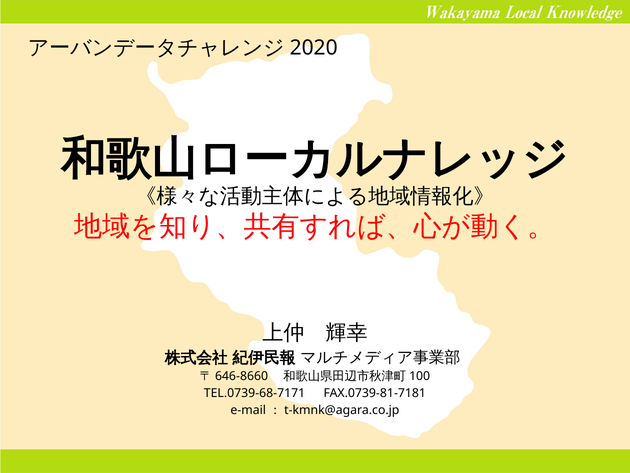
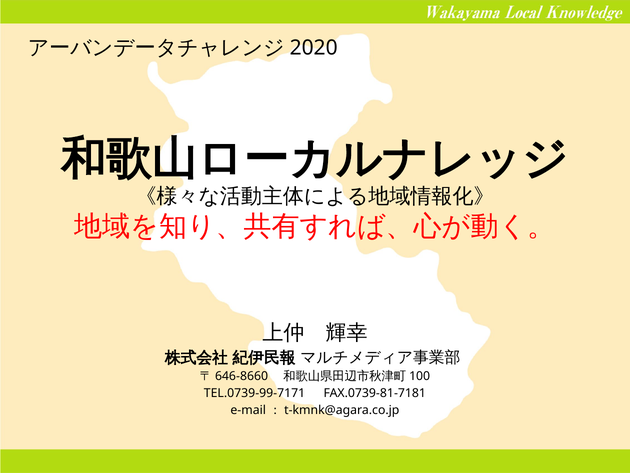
TEL.0739-68-7171: TEL.0739-68-7171 -> TEL.0739-99-7171 (255, 393)
